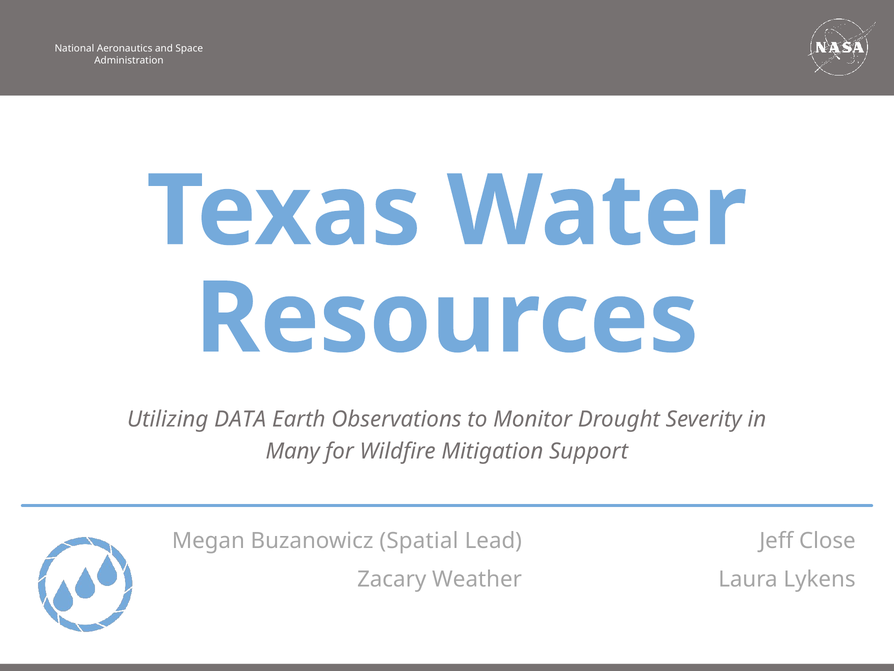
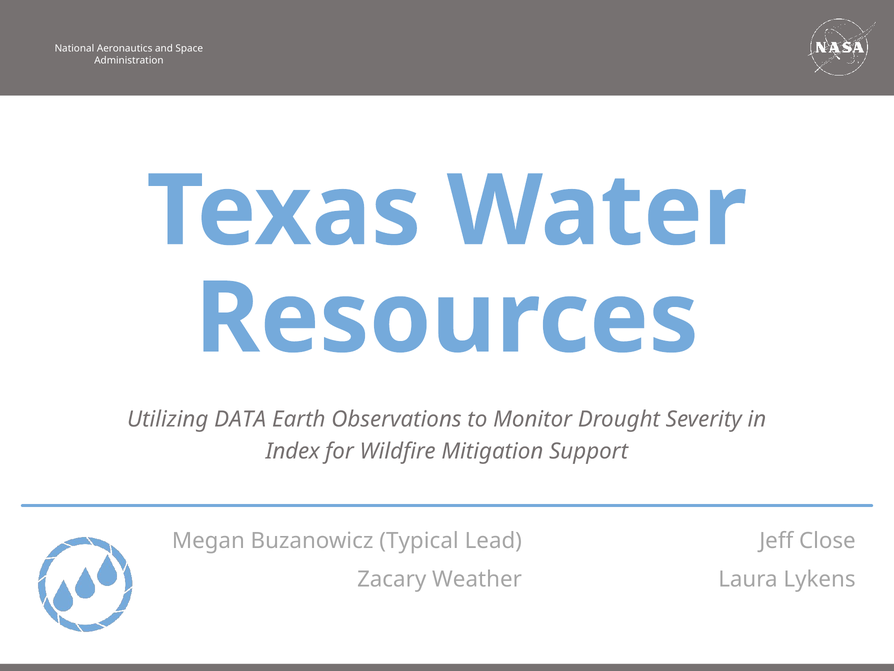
Many: Many -> Index (293, 451)
Spatial: Spatial -> Typical (419, 540)
